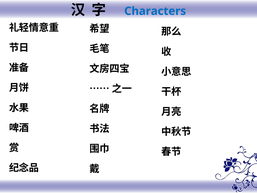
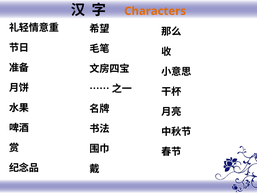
Characters colour: blue -> orange (155, 11)
